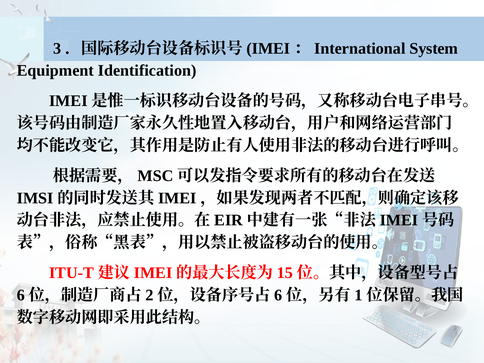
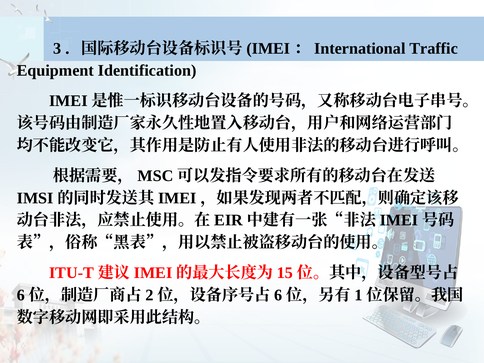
System: System -> Traffic (434, 48)
